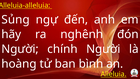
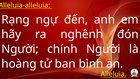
Sủng: Sủng -> Rạng (16, 20)
